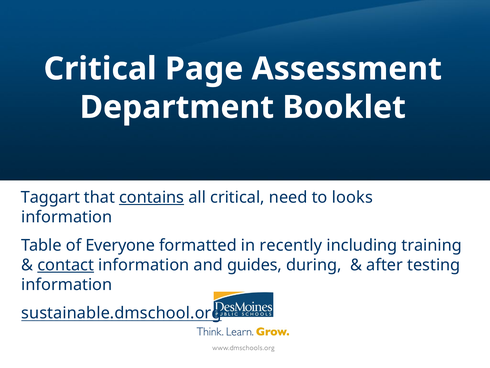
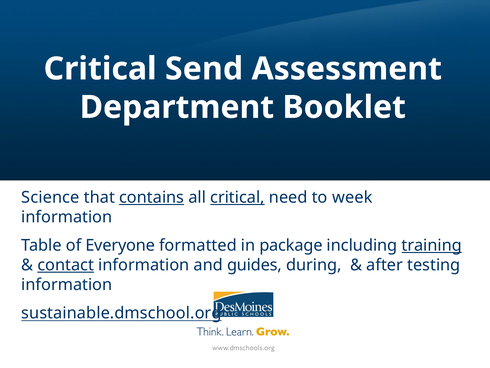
Page: Page -> Send (204, 69)
Taggart: Taggart -> Science (50, 197)
critical underline: none -> present (237, 197)
looks: looks -> week (352, 197)
recently: recently -> package (291, 245)
training underline: none -> present (432, 245)
